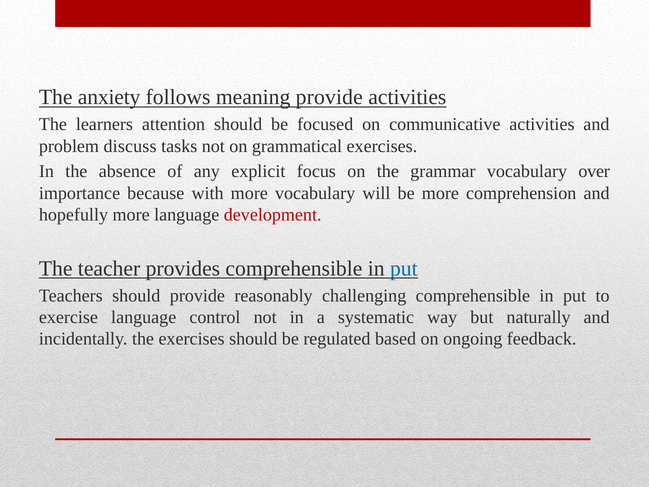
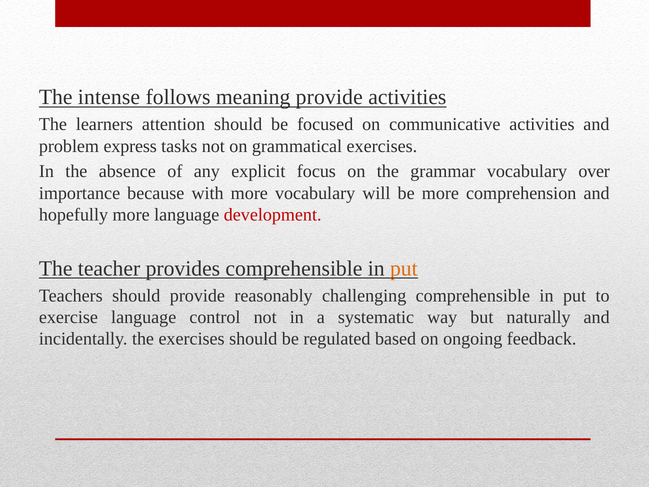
anxiety: anxiety -> intense (109, 97)
discuss: discuss -> express (130, 146)
put colour: blue -> orange (404, 268)
